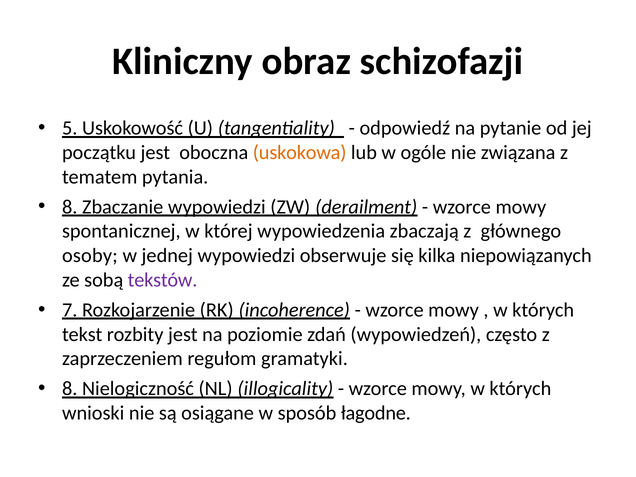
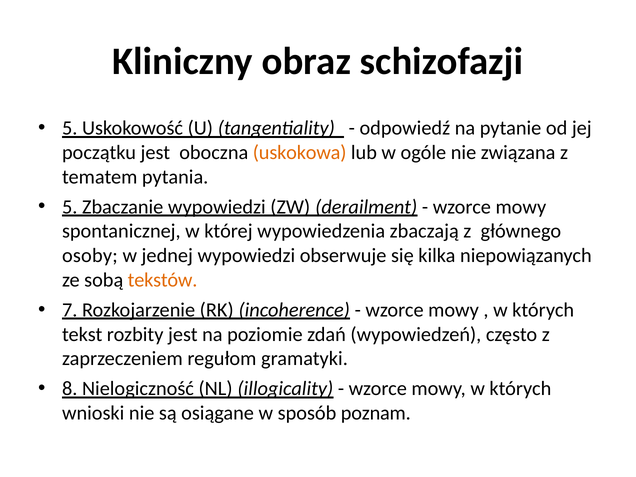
8: 8 -> 5 (70, 207)
tekstów colour: purple -> orange (163, 280)
łagodne: łagodne -> poznam (376, 413)
